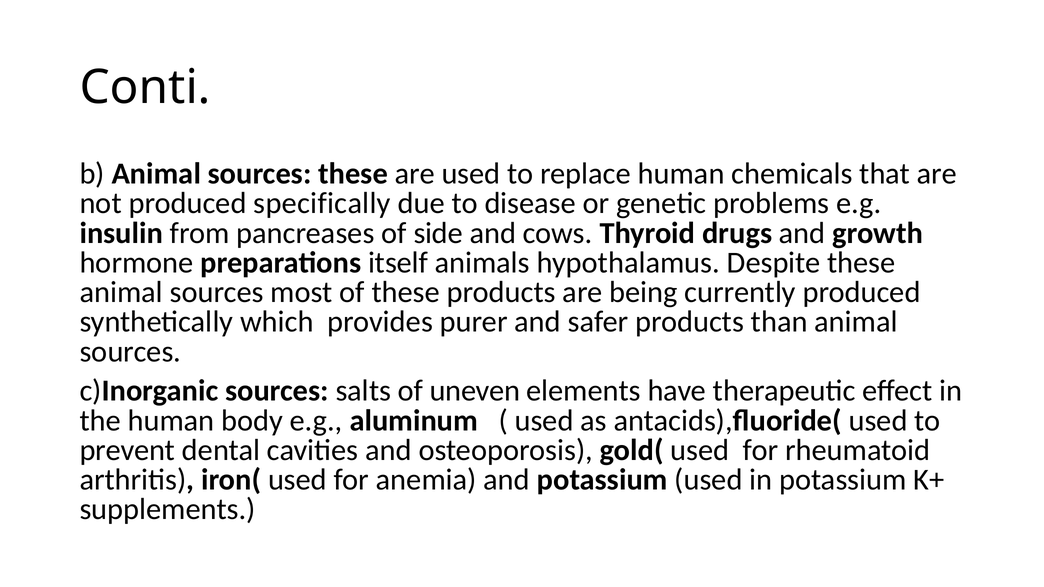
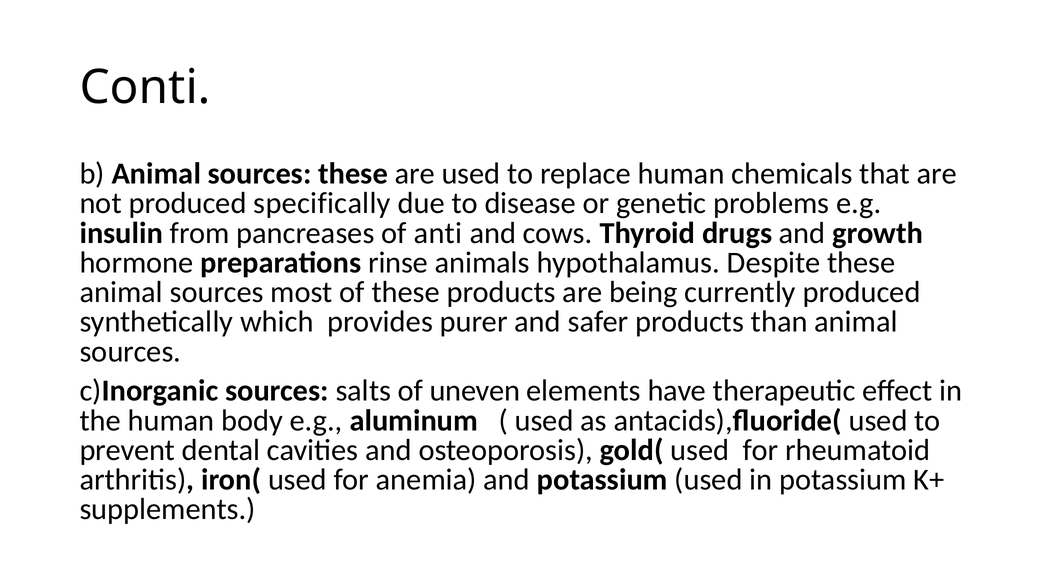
side: side -> anti (438, 233)
itself: itself -> rinse (398, 263)
